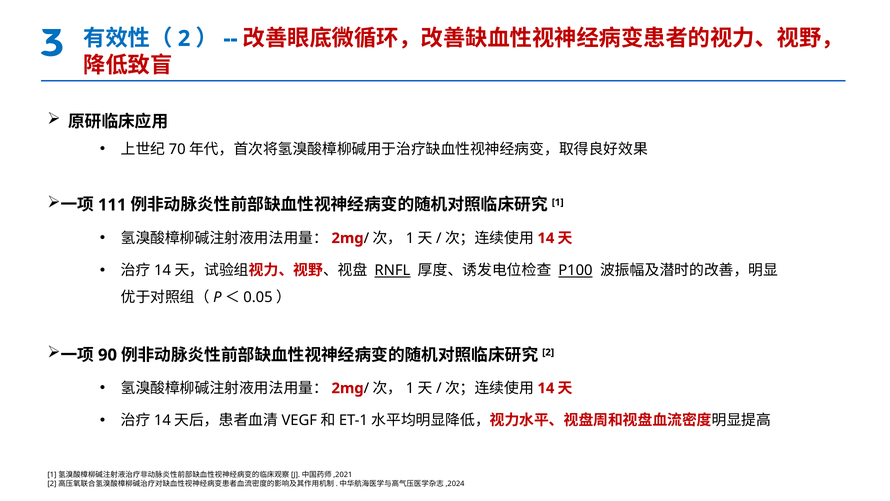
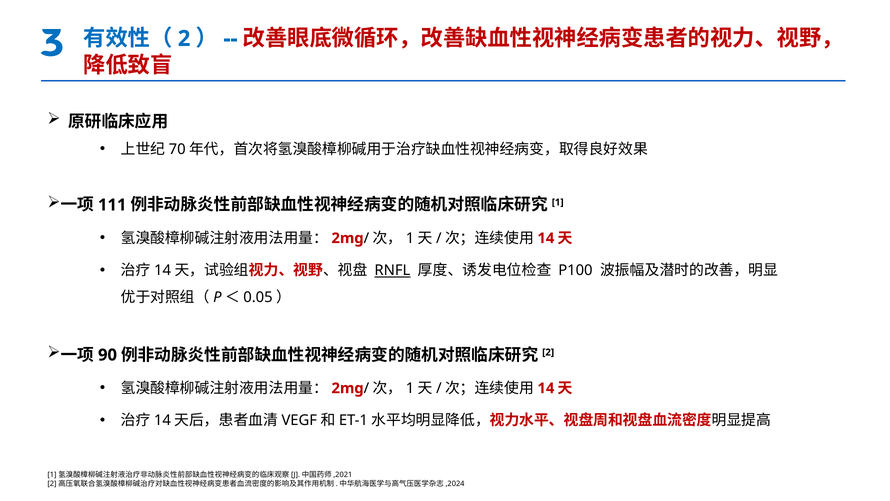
P100 underline: present -> none (575, 270)
